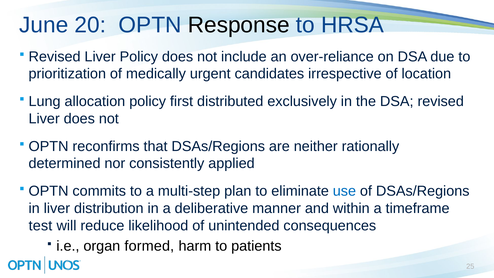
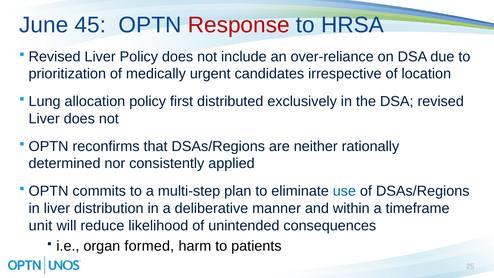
20: 20 -> 45 (90, 25)
Response colour: black -> red (239, 25)
test: test -> unit (40, 226)
